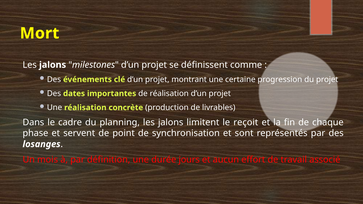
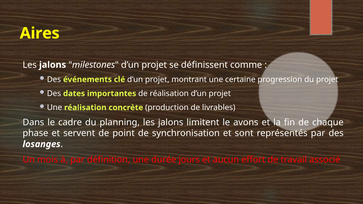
Mort: Mort -> Aires (40, 33)
reçoit: reçoit -> avons (246, 122)
